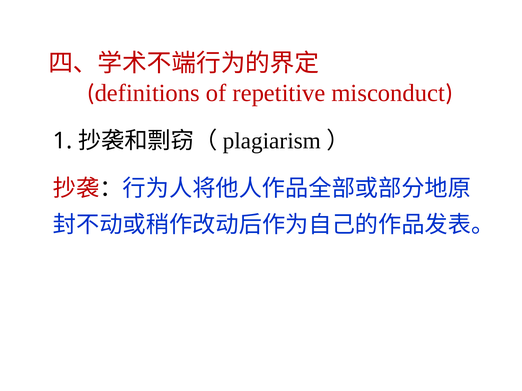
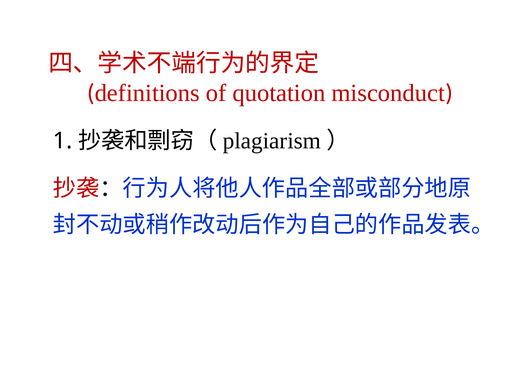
repetitive: repetitive -> quotation (279, 93)
